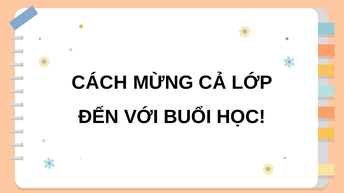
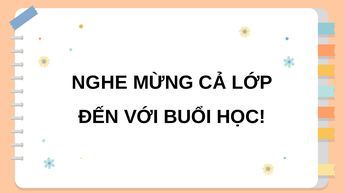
CÁCH: CÁCH -> NGHE (100, 83)
